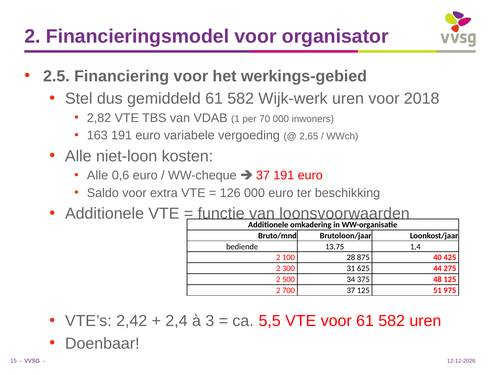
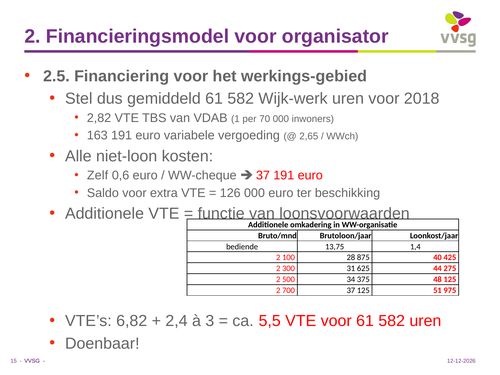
Alle: Alle -> Zelf (98, 175)
2,42: 2,42 -> 6,82 (132, 321)
